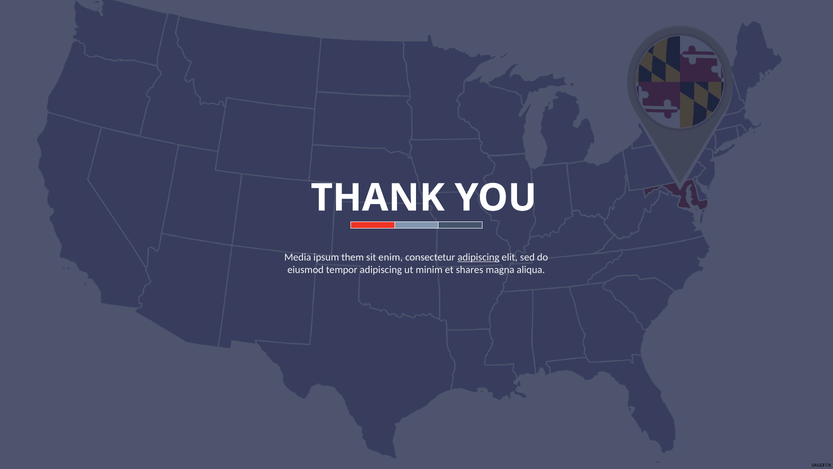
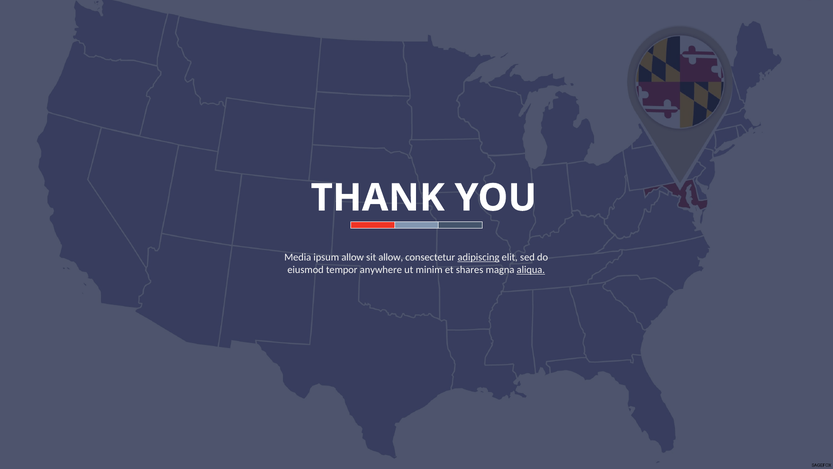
ipsum them: them -> allow (353, 257)
sit enim: enim -> allow (391, 257)
tempor adipiscing: adipiscing -> anywhere (381, 270)
aliqua underline: none -> present (531, 270)
